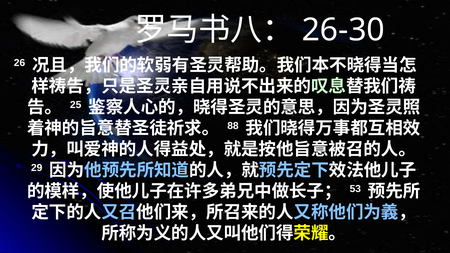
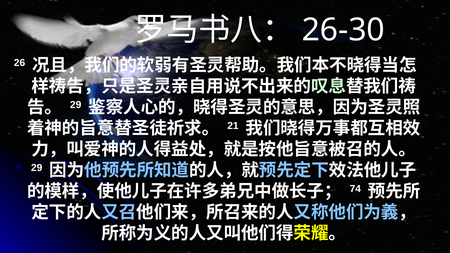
25: 25 -> 29 (76, 105)
88: 88 -> 21 (233, 126)
53: 53 -> 74 (355, 189)
